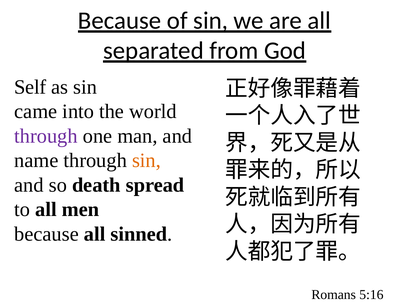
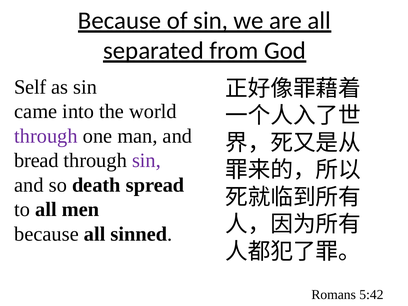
name: name -> bread (36, 161)
sin colour: orange -> purple (146, 161)
5:16: 5:16 -> 5:42 (371, 295)
